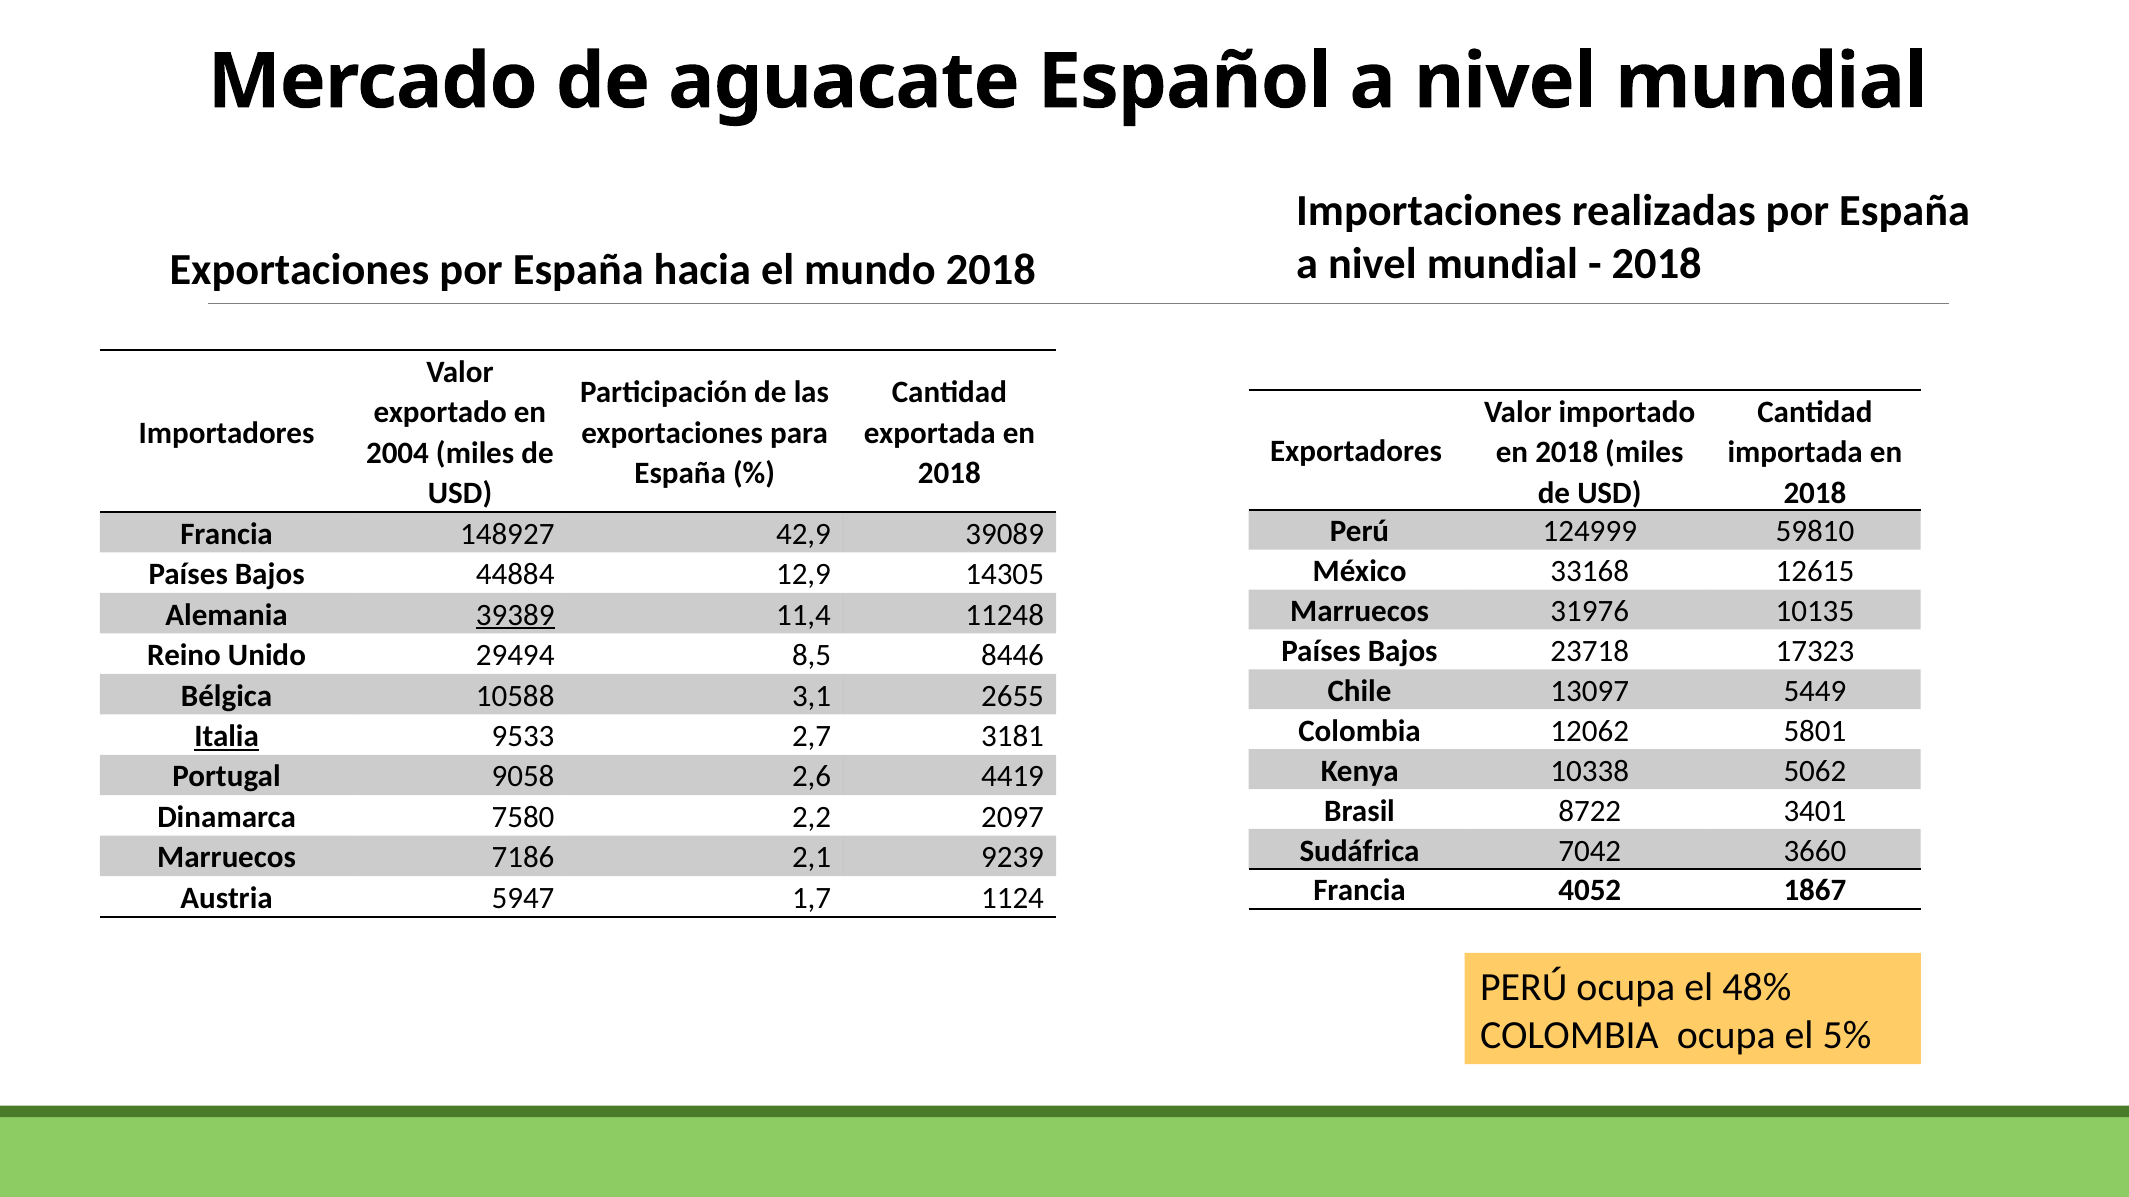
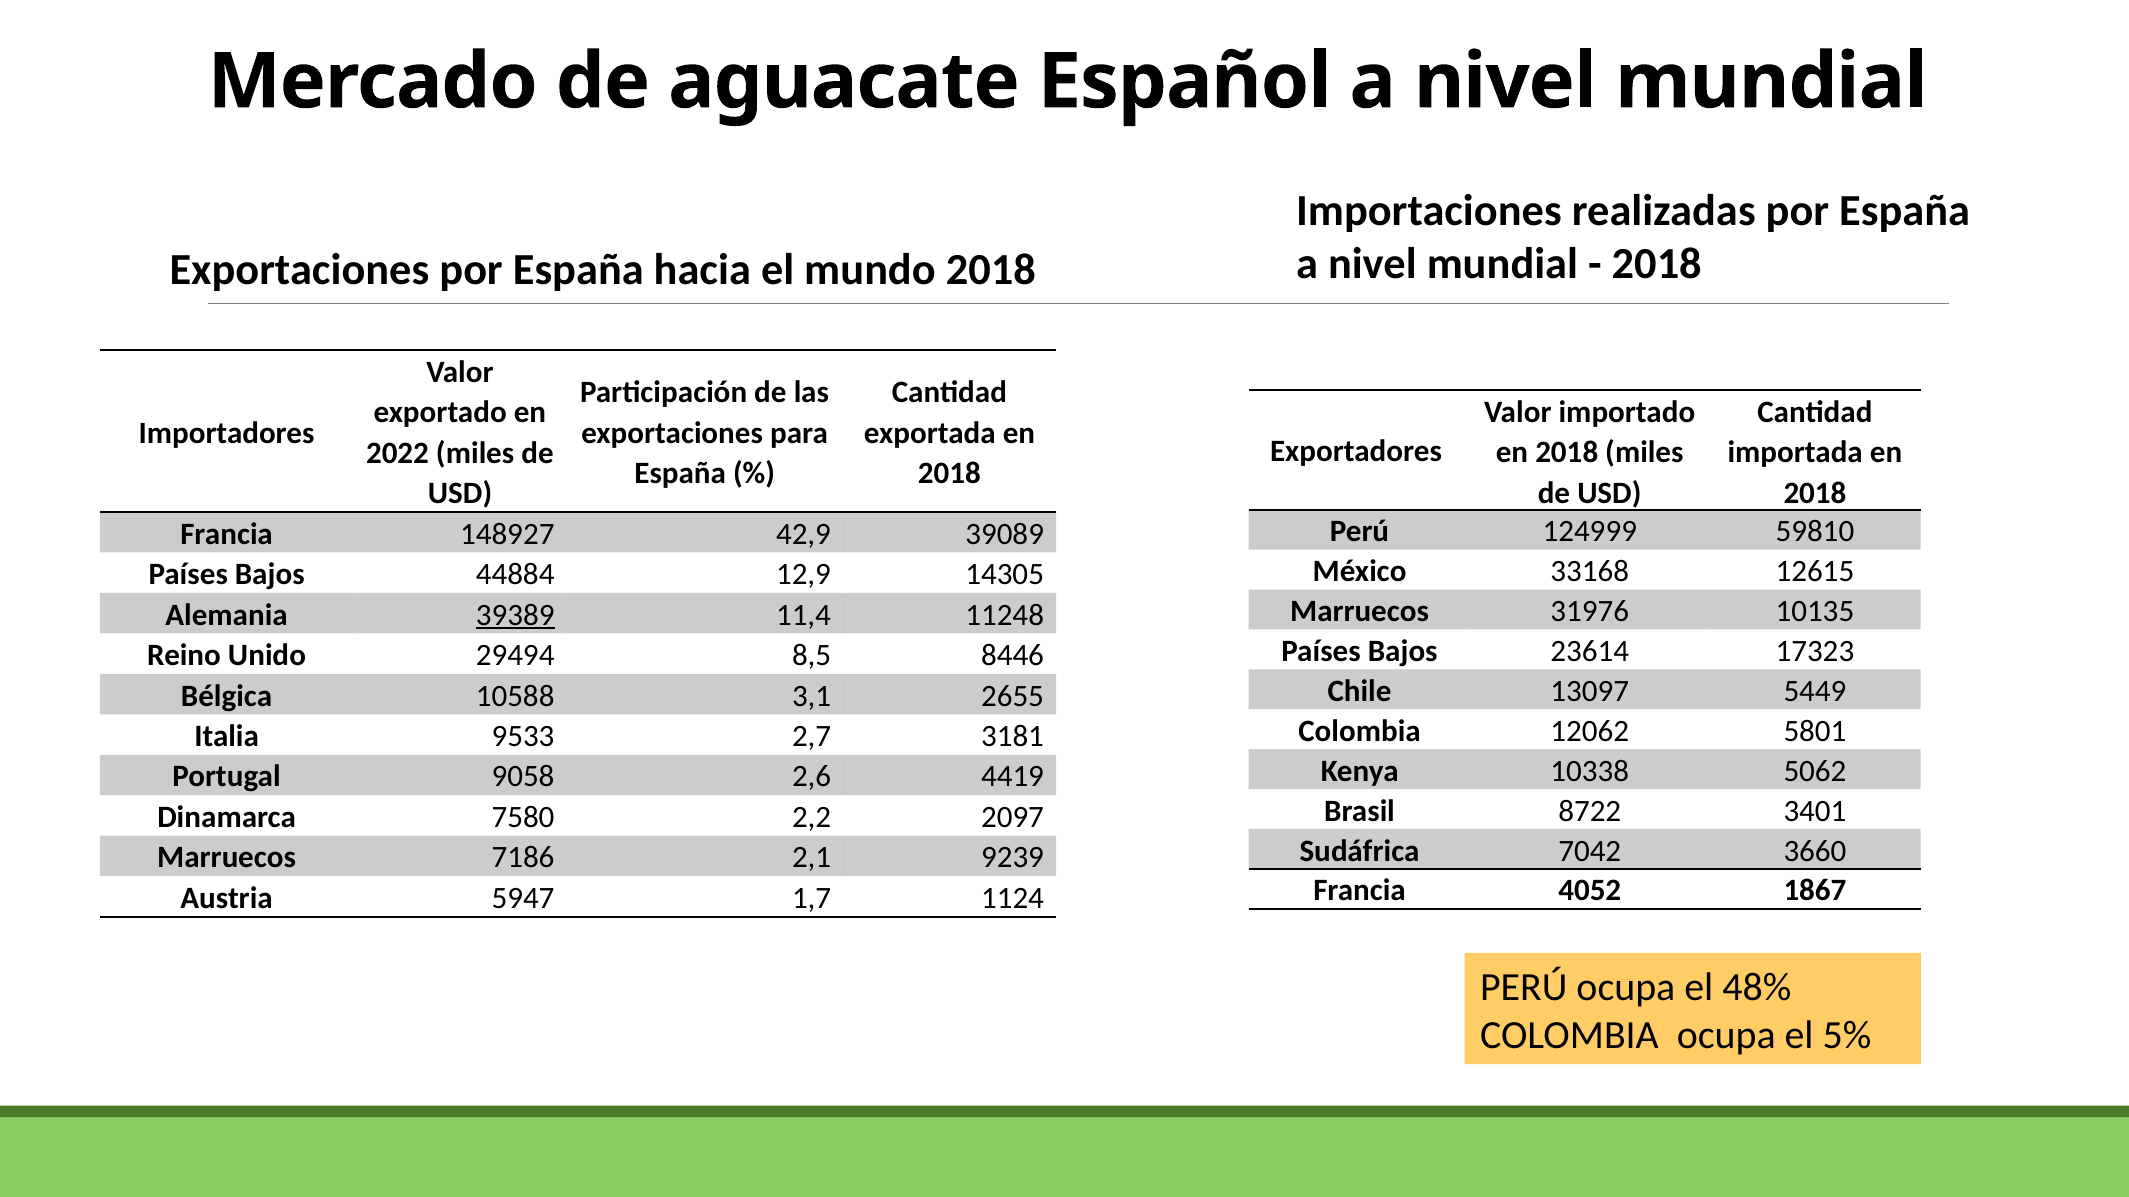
2004: 2004 -> 2022 (397, 453)
23718: 23718 -> 23614 (1590, 652)
Italia underline: present -> none (227, 737)
